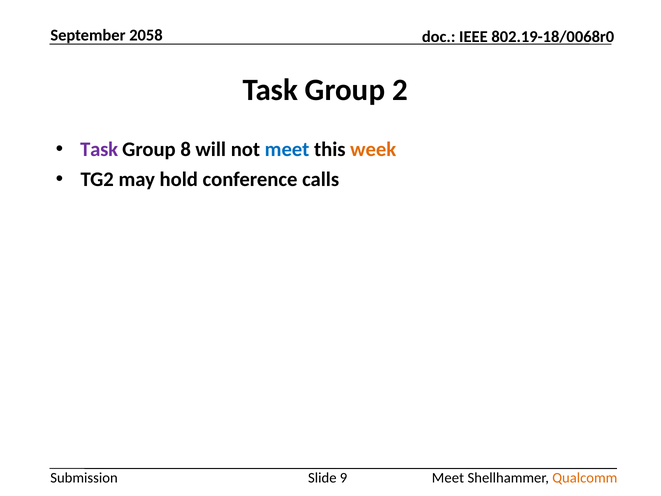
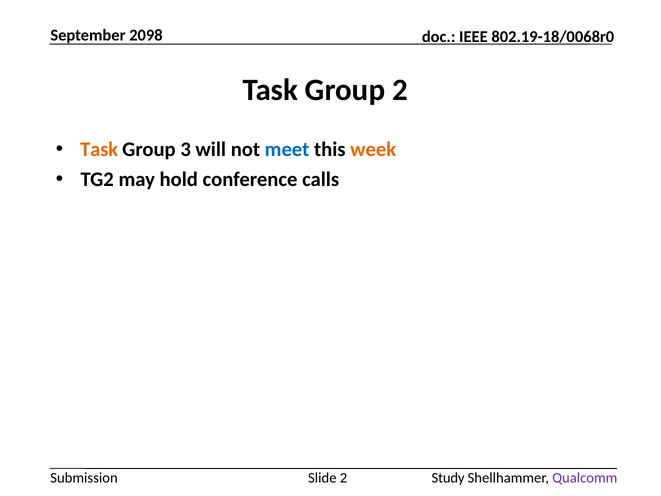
2058: 2058 -> 2098 (146, 35)
Task colour: purple -> orange (99, 149)
8: 8 -> 3 (186, 149)
Slide 9: 9 -> 2 (344, 478)
Meet: Meet -> Study (448, 478)
Qualcomm colour: orange -> purple (585, 478)
